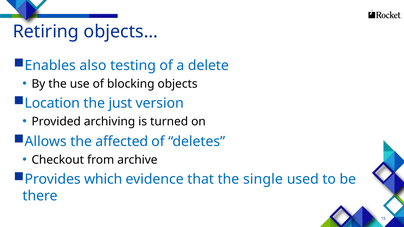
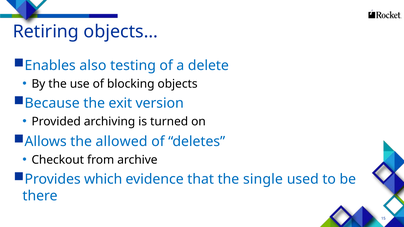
Location: Location -> Because (52, 103)
just: just -> exit (120, 103)
affected: affected -> allowed (122, 142)
